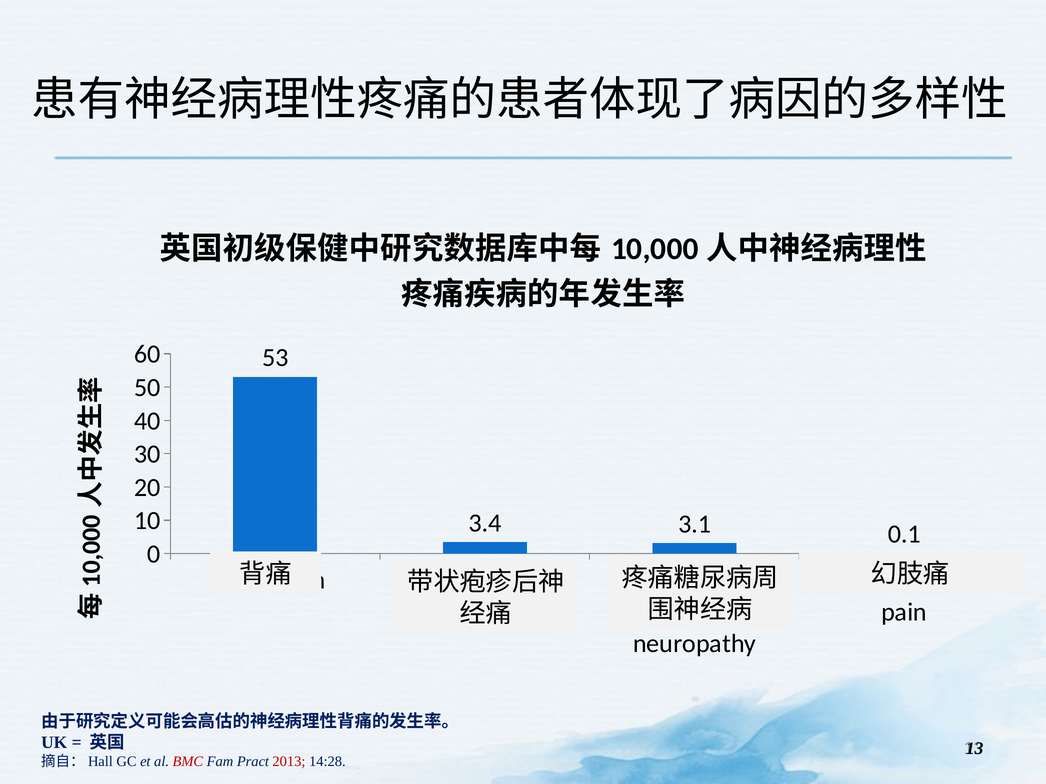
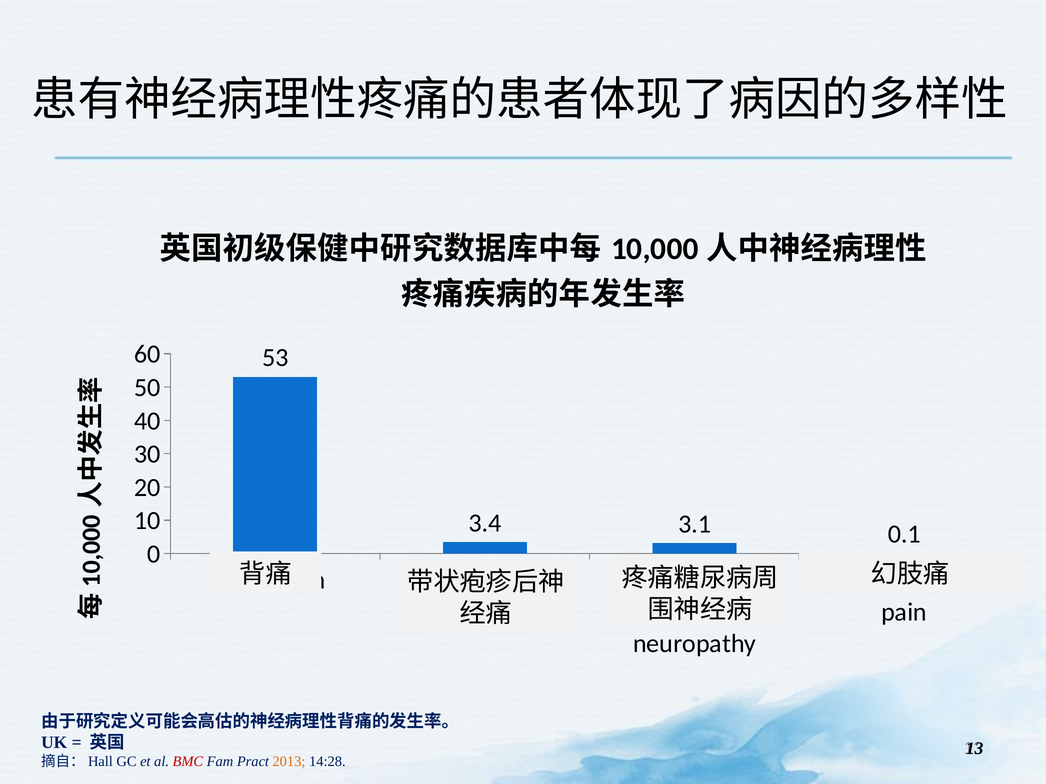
2013 colour: red -> orange (289, 762)
